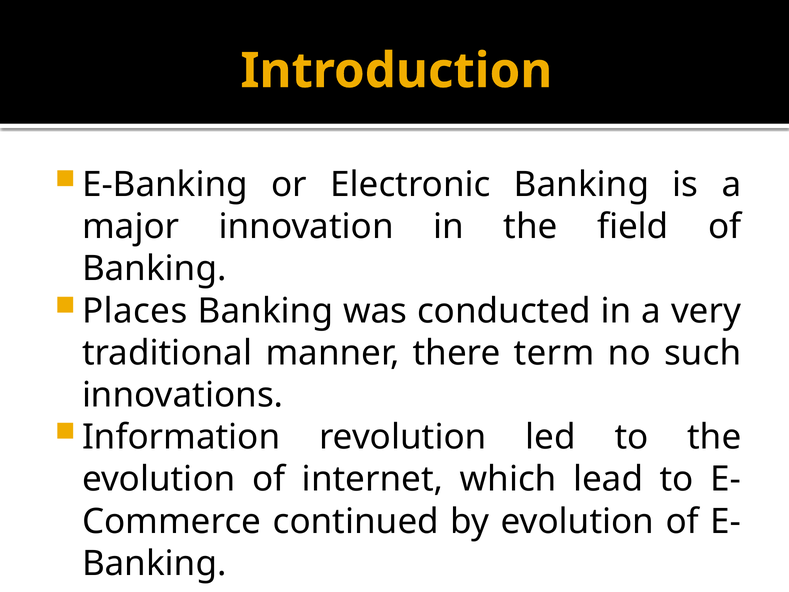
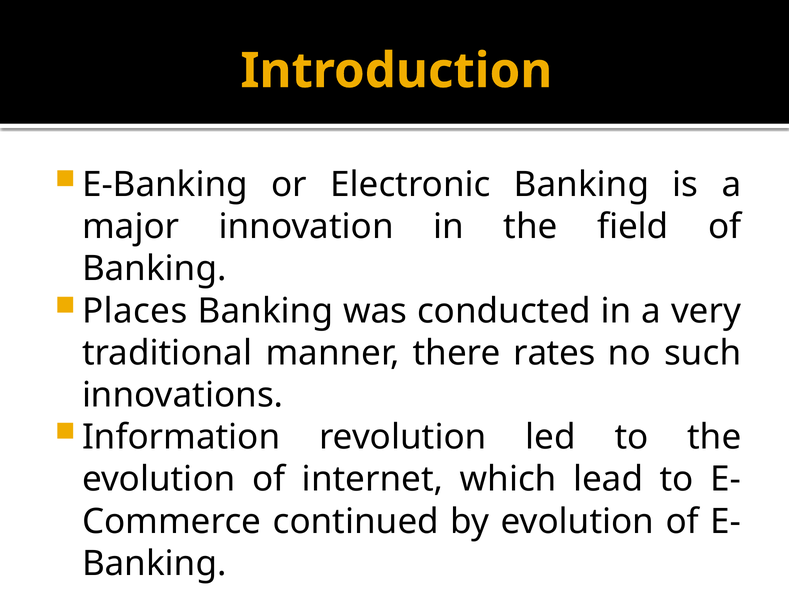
term: term -> rates (554, 353)
